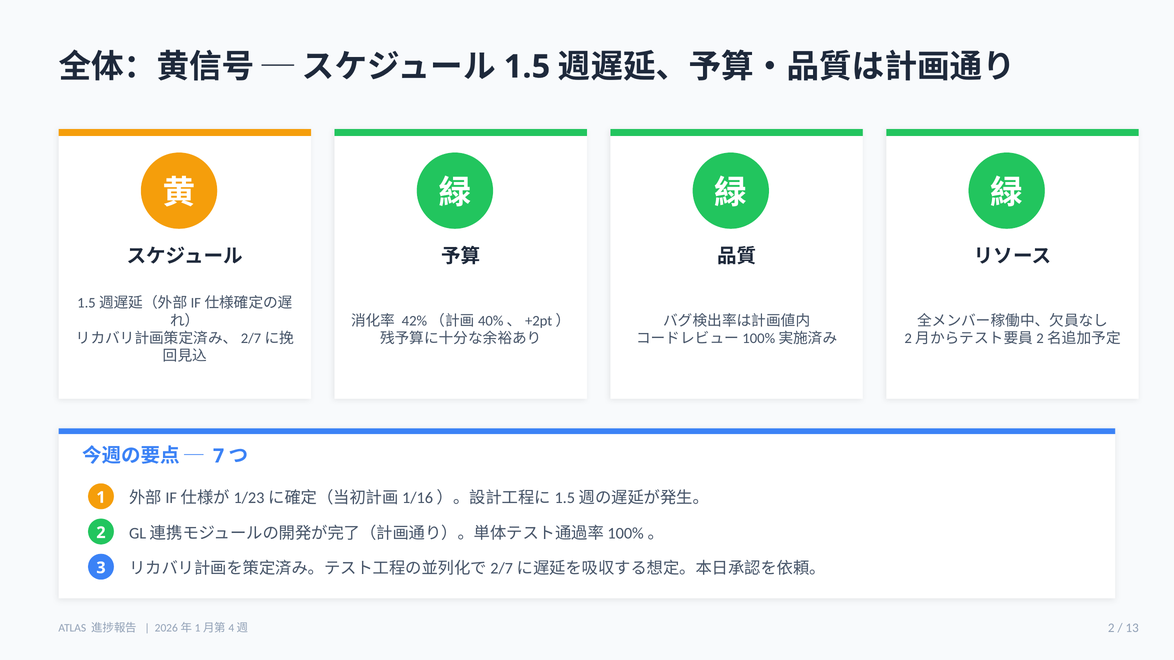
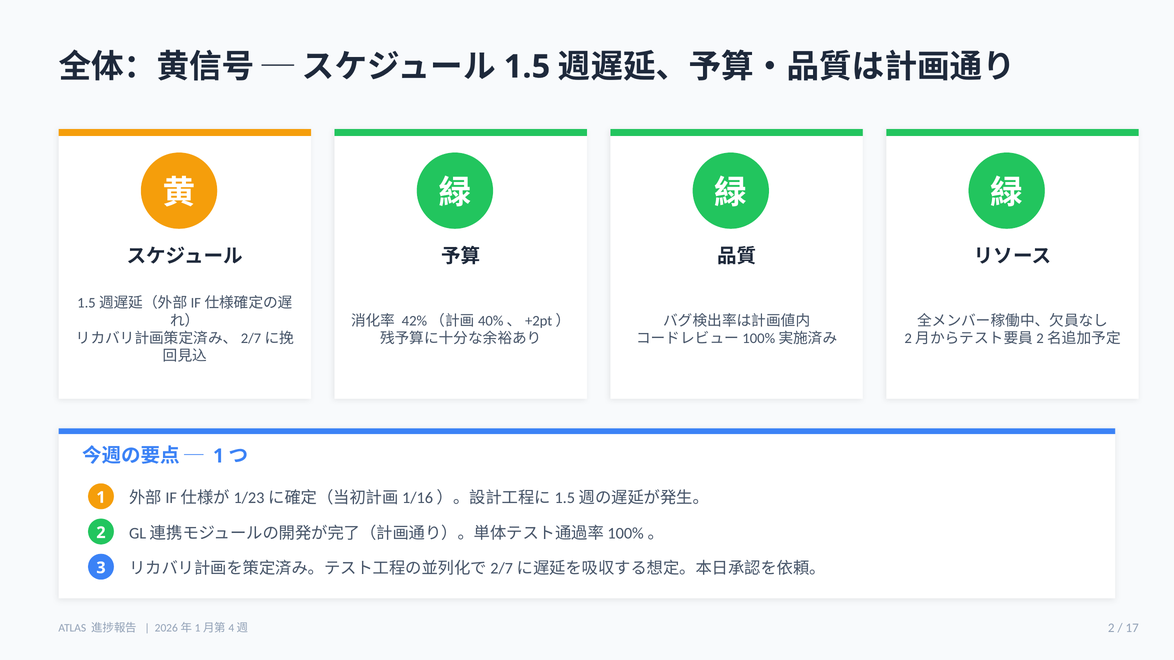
7: 7 -> 1 (219, 456)
13: 13 -> 17 (1132, 628)
